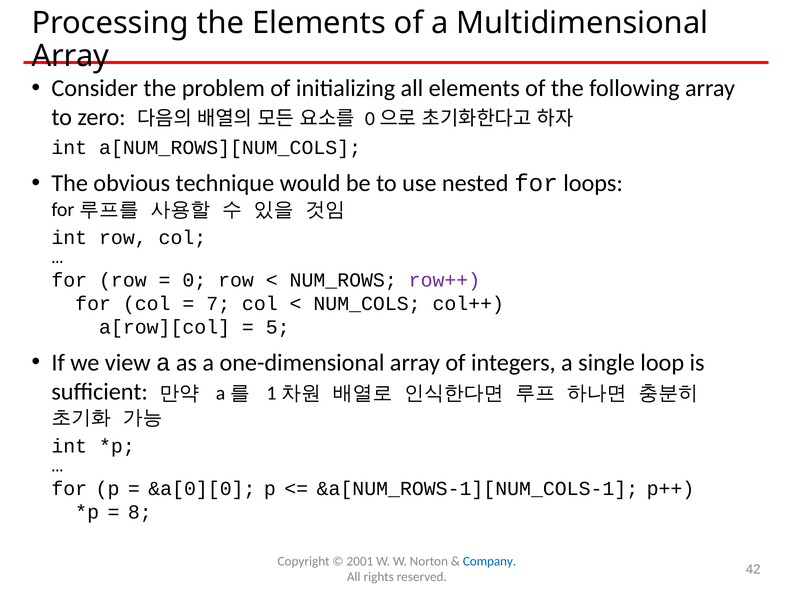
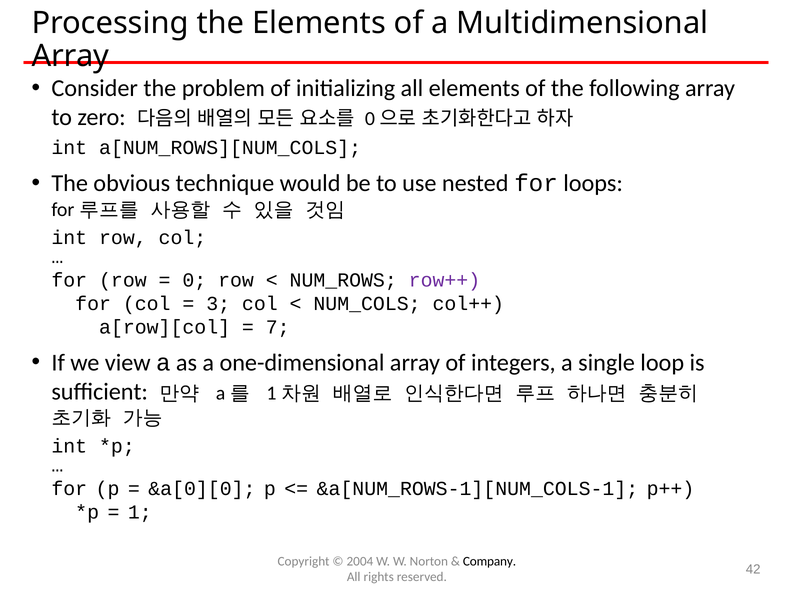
7: 7 -> 3 (218, 303)
5: 5 -> 7 (278, 327)
8: 8 -> 1 (140, 512)
2001: 2001 -> 2004 (360, 561)
Company colour: blue -> black (490, 561)
